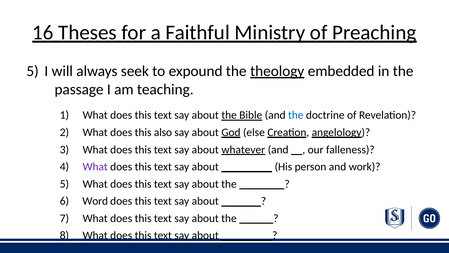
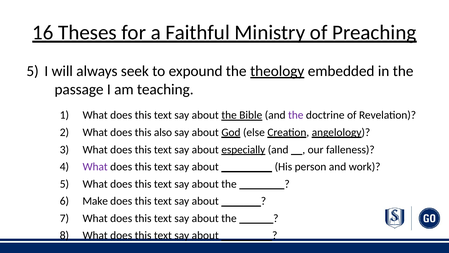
the colour: blue -> purple (296, 115)
whatever: whatever -> especially (243, 149)
Word: Word -> Make (95, 201)
